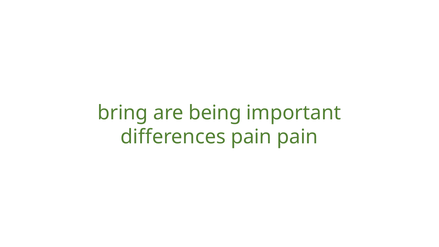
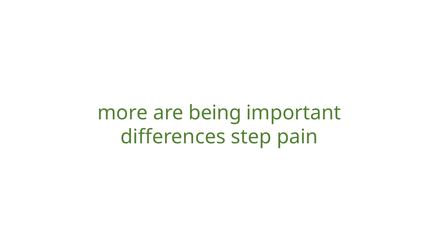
bring: bring -> more (123, 113)
differences pain: pain -> step (251, 137)
